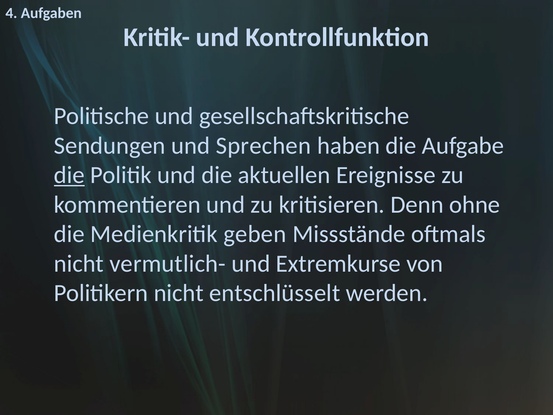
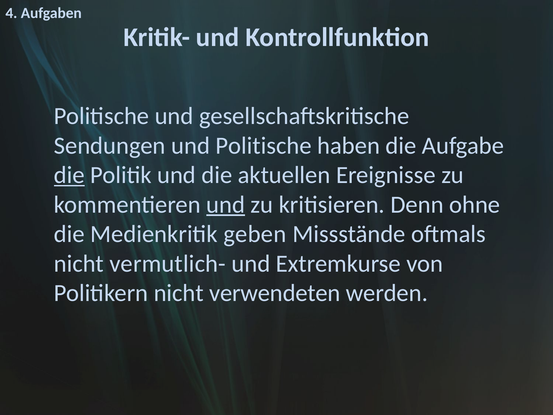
und Sprechen: Sprechen -> Politische (264, 146)
und underline: none -> present (226, 205)
entschlüsselt: entschlüsselt -> verwendeten (275, 293)
